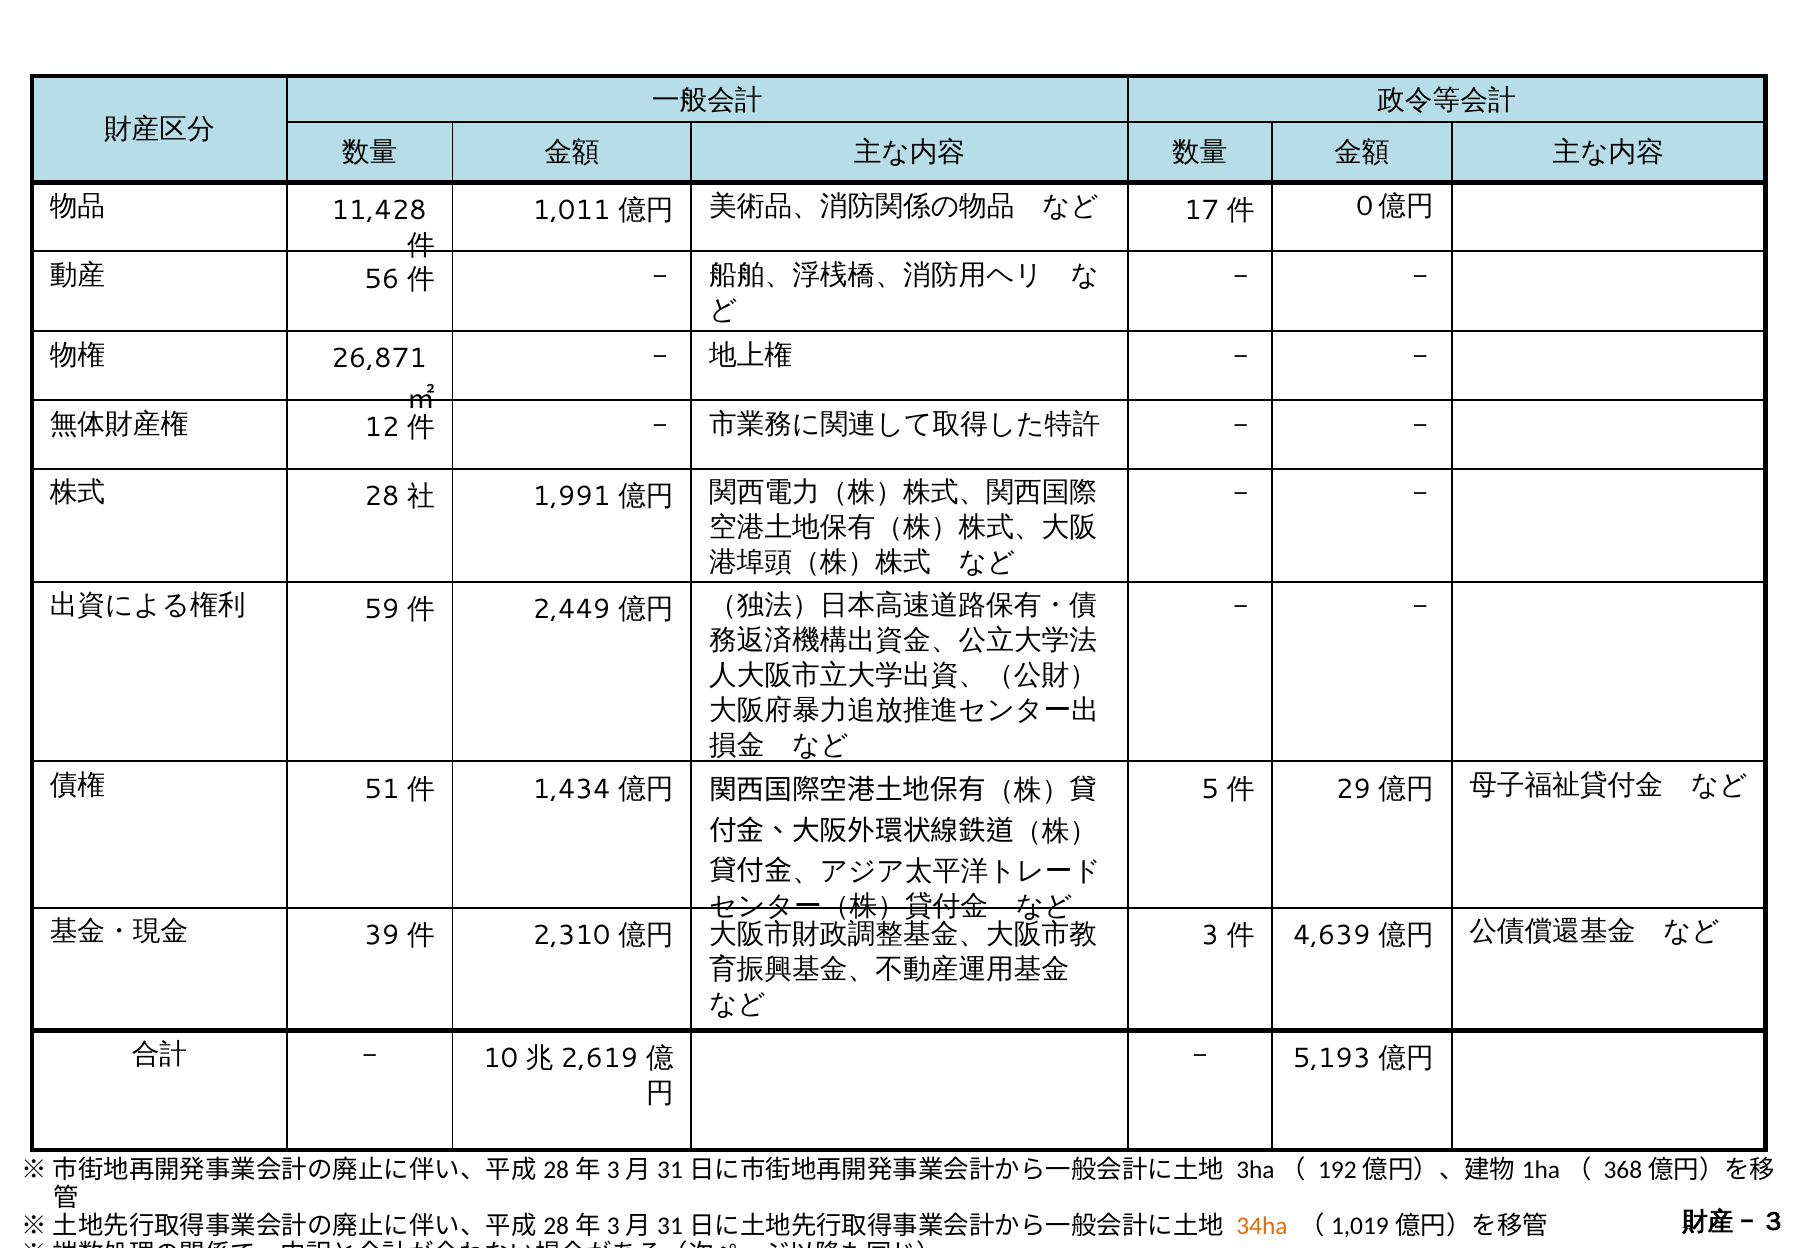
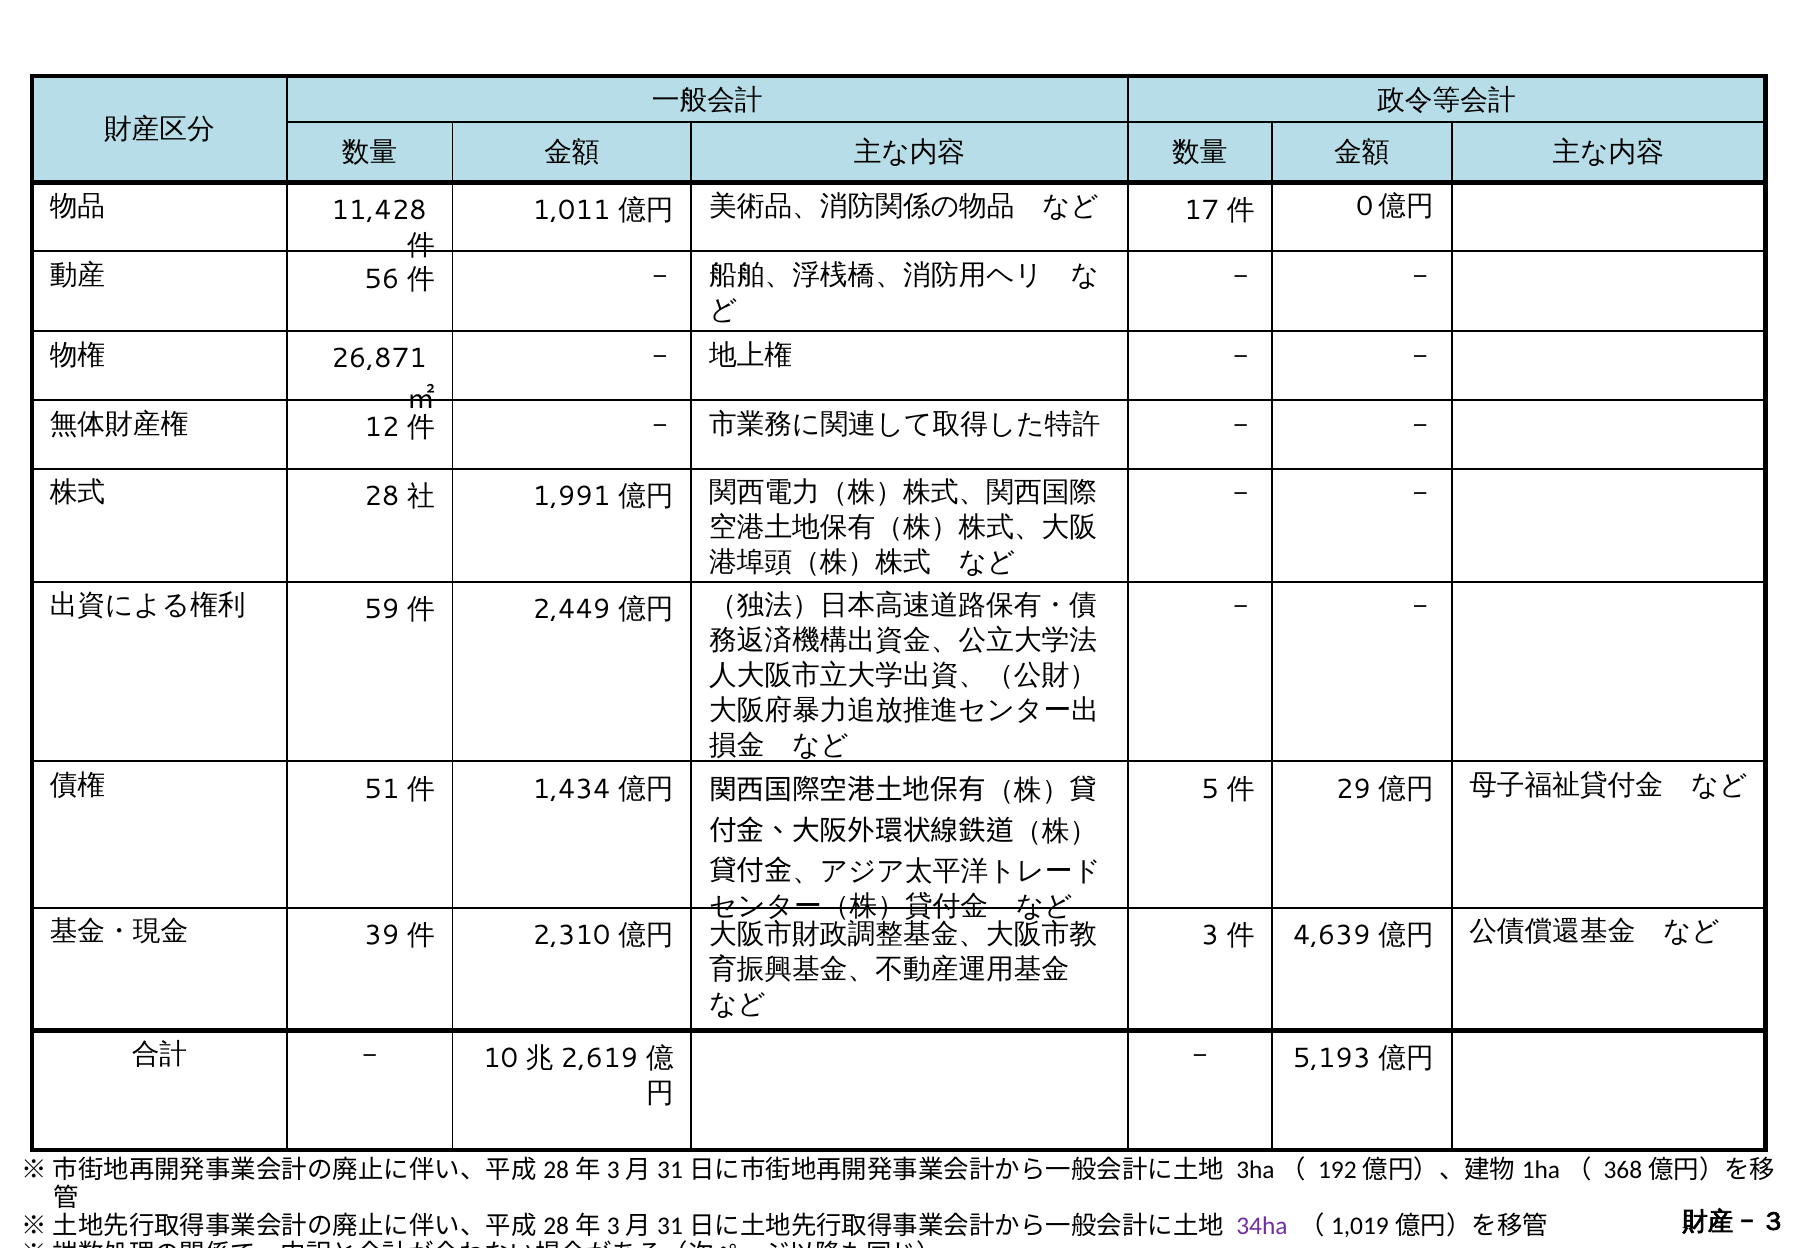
34ha colour: orange -> purple (1262, 1226)
